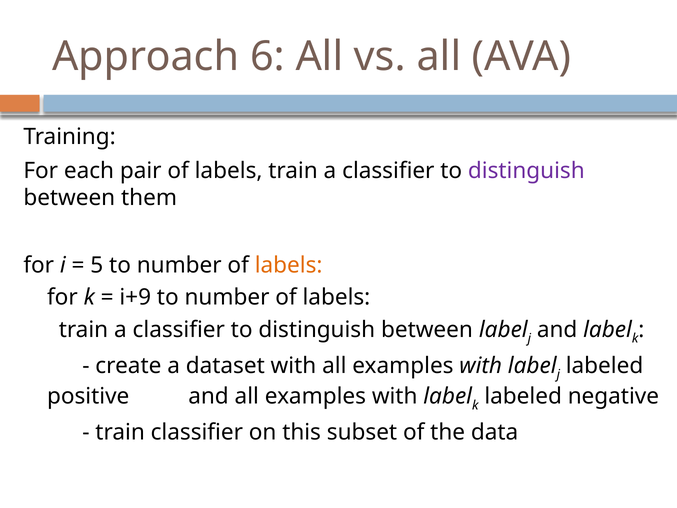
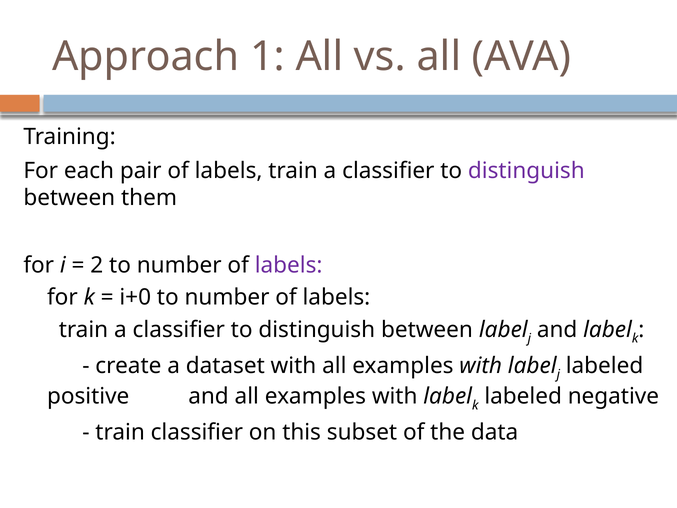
6: 6 -> 1 (267, 56)
5: 5 -> 2 (97, 265)
labels colour: orange -> purple (289, 265)
i+9: i+9 -> i+0 (135, 297)
